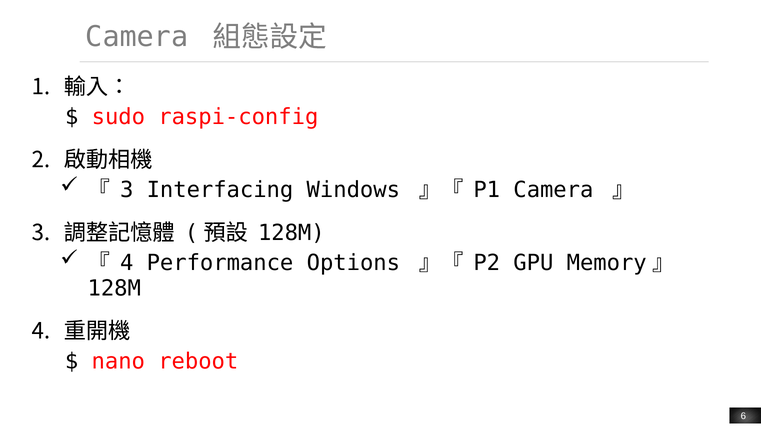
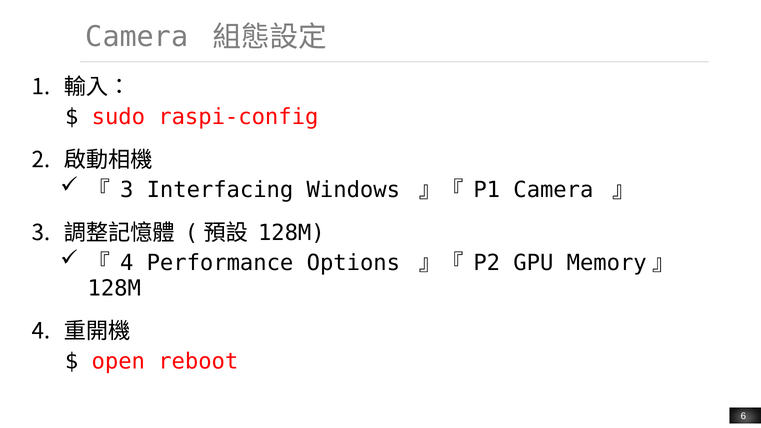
nano: nano -> open (118, 361)
